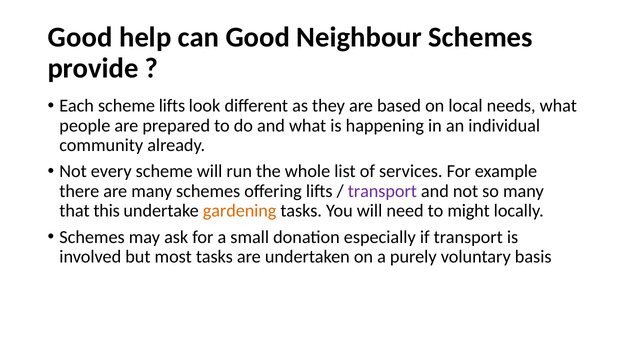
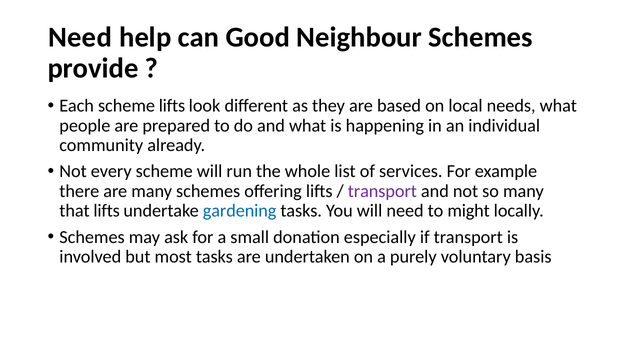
Good: Good -> Need (80, 37)
that this: this -> lifts (107, 211)
gardening colour: orange -> blue (240, 211)
